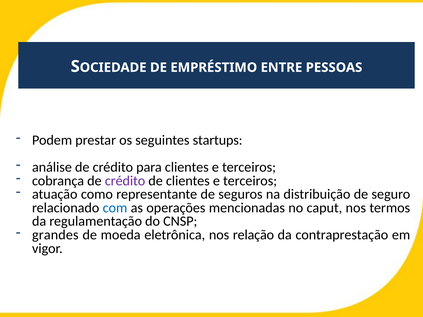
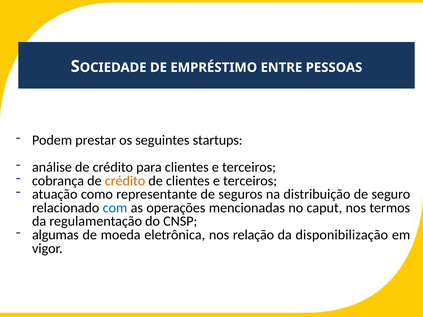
crédito colour: purple -> orange (125, 181)
grandes: grandes -> algumas (55, 235)
contraprestação: contraprestação -> disponibilização (342, 235)
